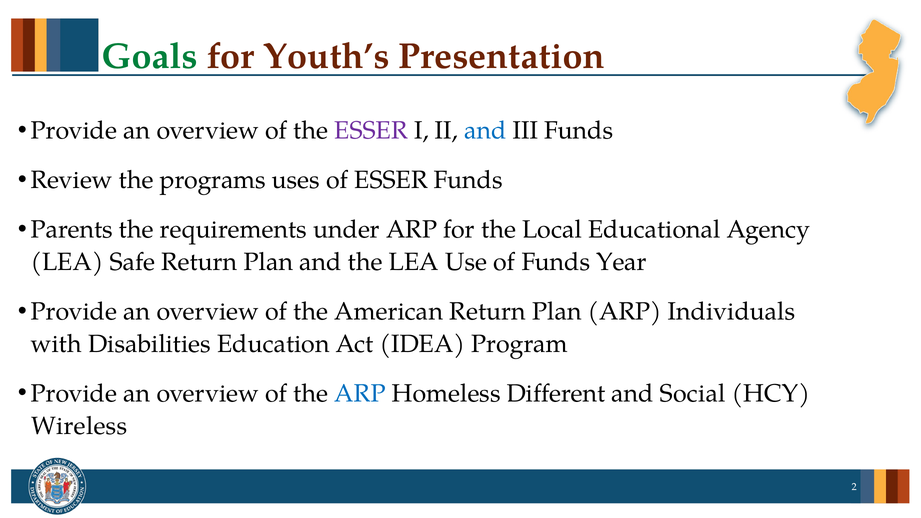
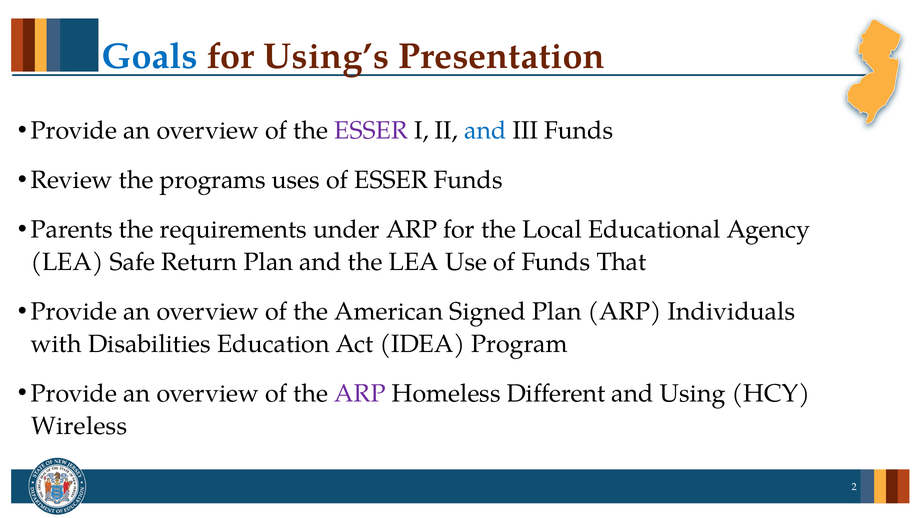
Goals colour: green -> blue (150, 57)
Youth’s: Youth’s -> Using’s (326, 57)
Year: Year -> That (621, 262)
American Return: Return -> Signed (488, 312)
ARP colour: blue -> purple (360, 394)
Social: Social -> Using (693, 394)
